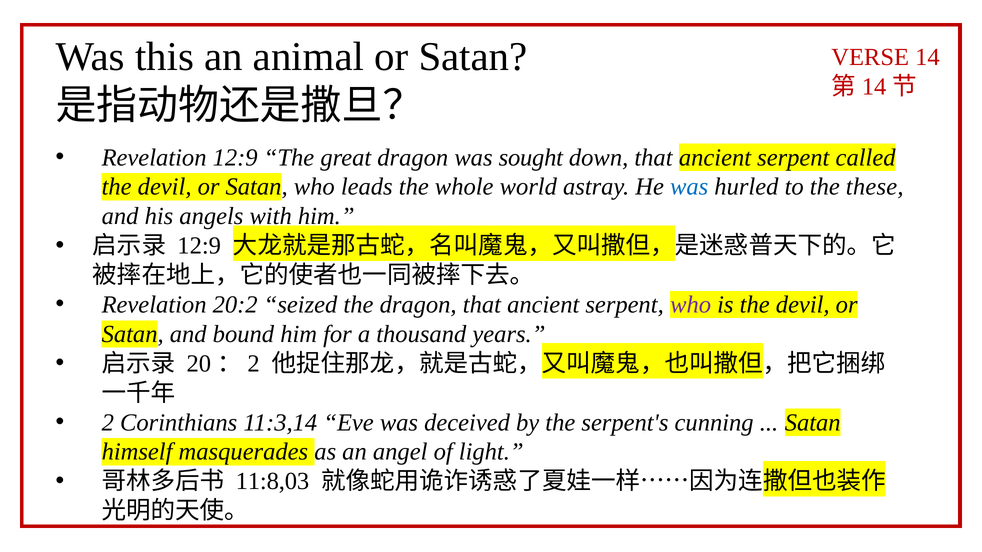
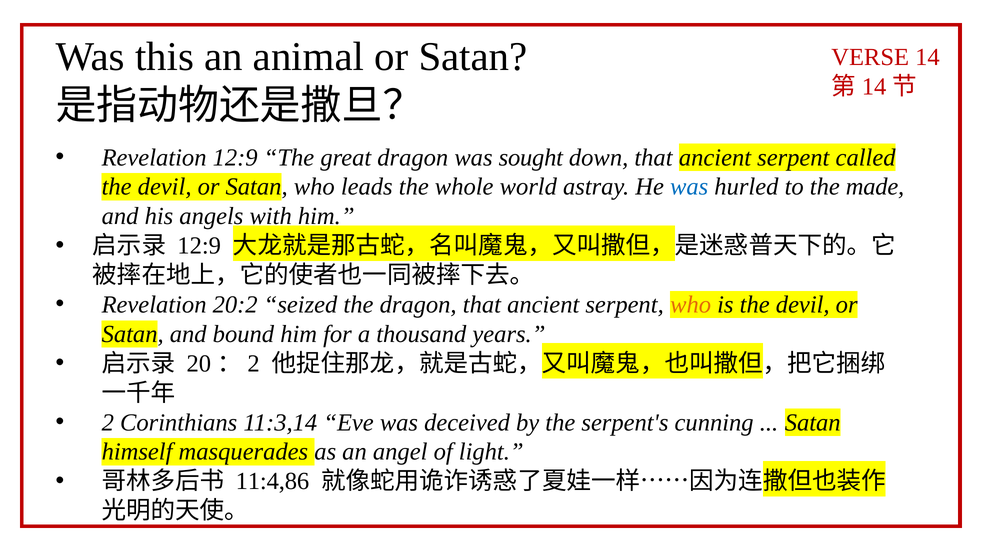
these: these -> made (875, 187)
who colour: purple -> orange (691, 305)
11:8,03: 11:8,03 -> 11:4,86 (272, 482)
